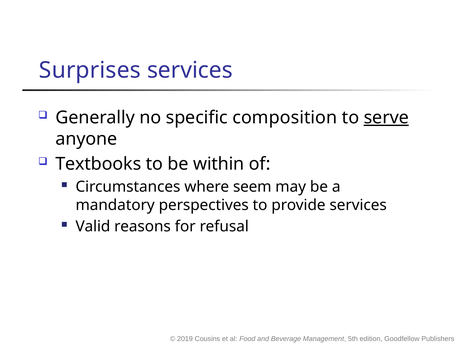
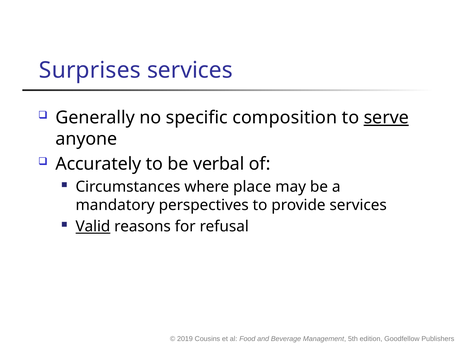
Textbooks: Textbooks -> Accurately (98, 164)
within: within -> verbal (219, 164)
seem: seem -> place (252, 187)
Valid underline: none -> present (93, 227)
